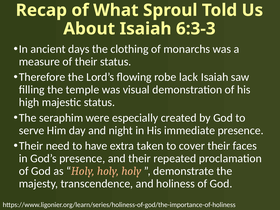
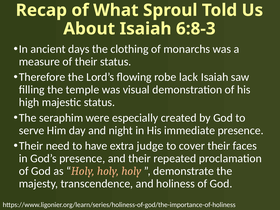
6:3-3: 6:3-3 -> 6:8-3 (196, 29)
taken: taken -> judge (150, 146)
